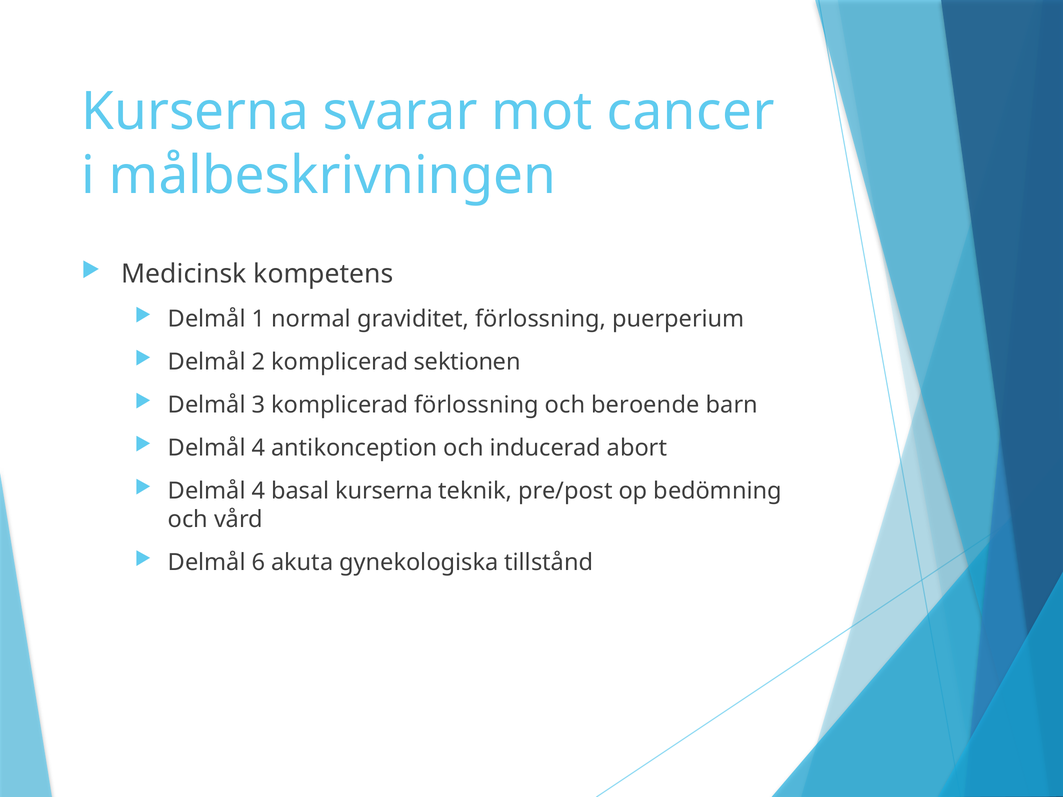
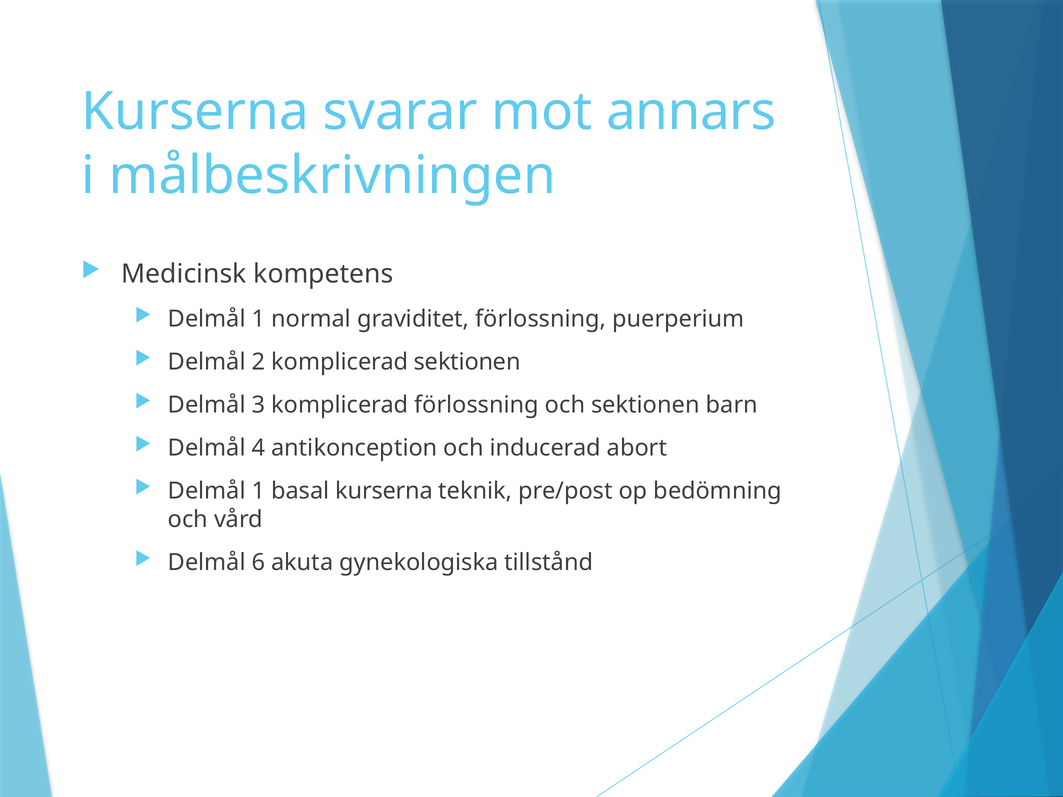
cancer: cancer -> annars (691, 112)
och beroende: beroende -> sektionen (645, 405)
4: 4 -> 1 (258, 491)
